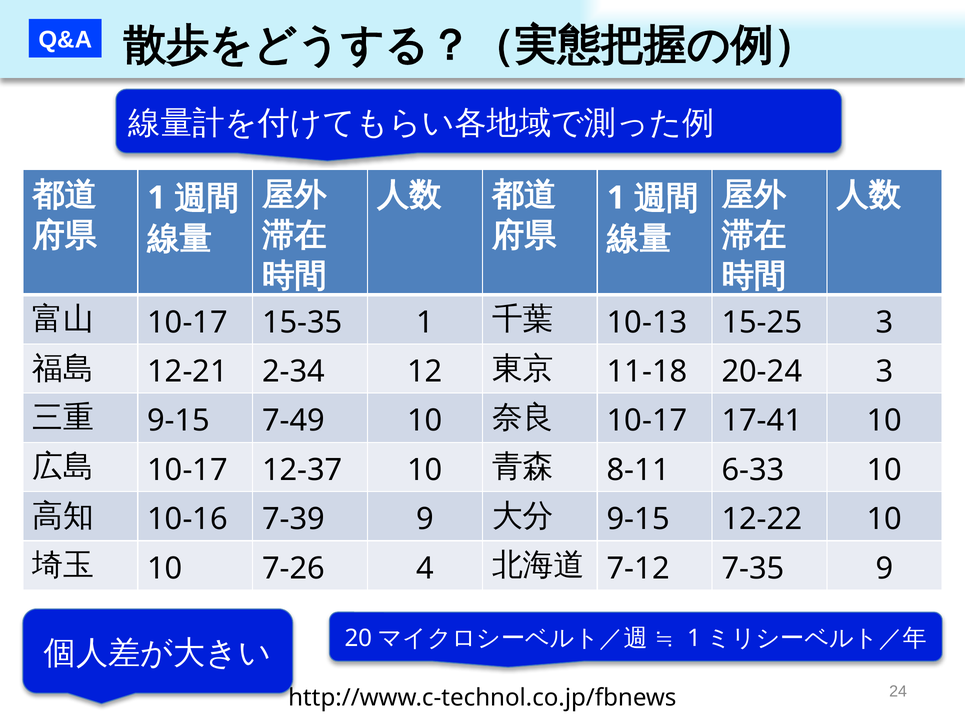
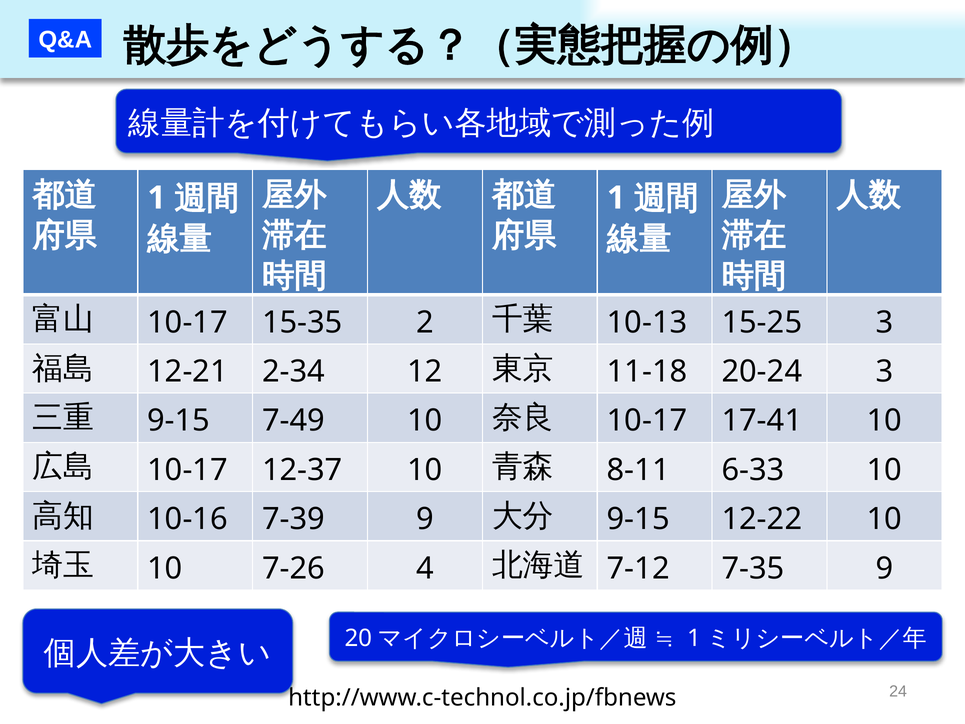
15-35 1: 1 -> 2 (425, 322)
